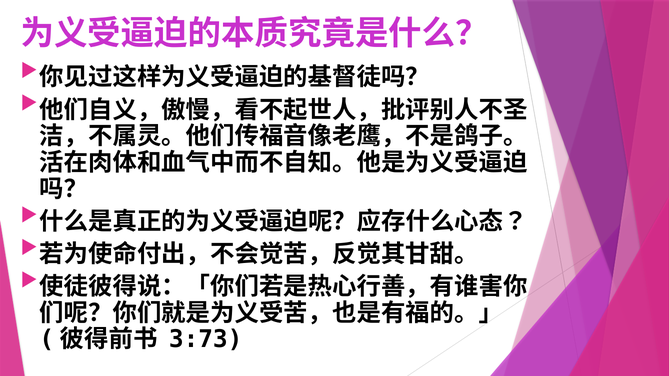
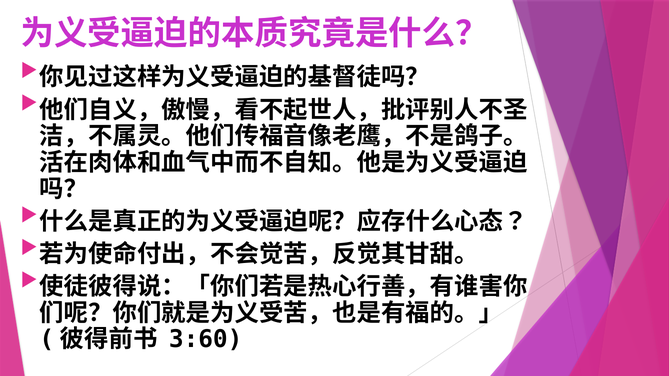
3:73: 3:73 -> 3:60 (206, 340)
